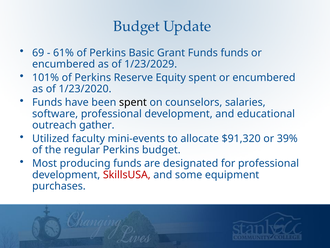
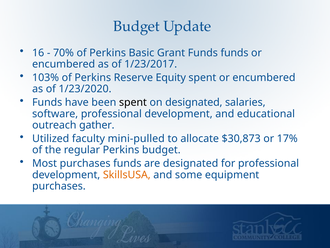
69: 69 -> 16 (38, 53)
61%: 61% -> 70% (63, 53)
1/23/2029: 1/23/2029 -> 1/23/2017 (151, 64)
101%: 101% -> 103% (46, 77)
on counselors: counselors -> designated (194, 102)
mini-events: mini-events -> mini-pulled (136, 138)
$91,320: $91,320 -> $30,873 (241, 138)
39%: 39% -> 17% (287, 138)
Most producing: producing -> purchases (85, 163)
SkillsUSA colour: red -> orange (127, 174)
